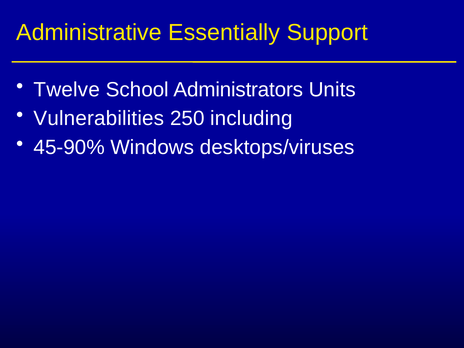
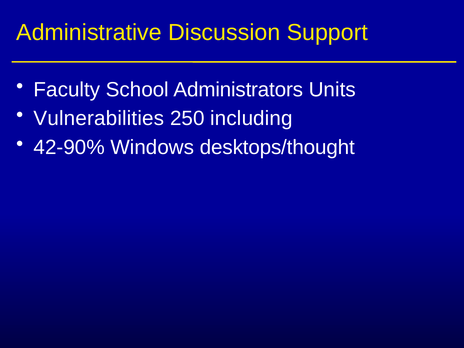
Essentially: Essentially -> Discussion (224, 33)
Twelve: Twelve -> Faculty (67, 90)
45-90%: 45-90% -> 42-90% (69, 147)
desktops/viruses: desktops/viruses -> desktops/thought (277, 147)
